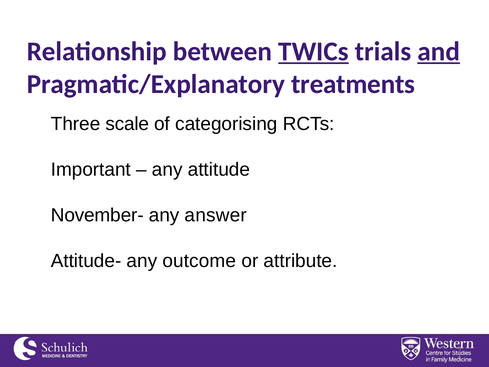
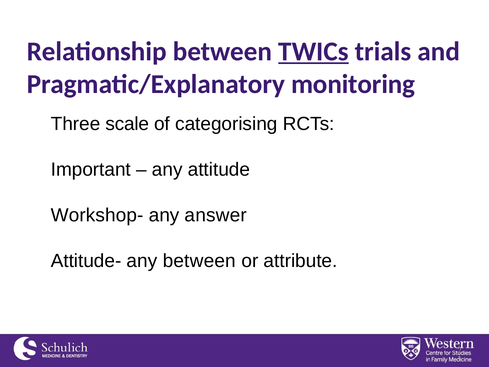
and underline: present -> none (439, 52)
treatments: treatments -> monitoring (353, 84)
November-: November- -> Workshop- (97, 215)
any outcome: outcome -> between (199, 261)
